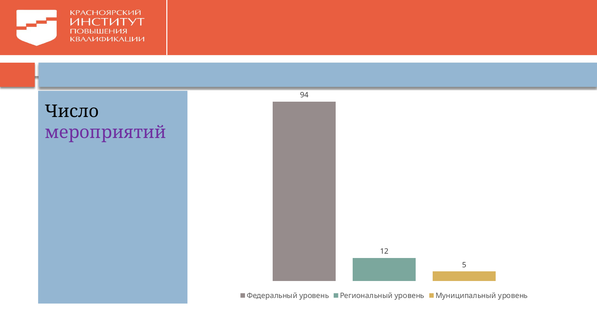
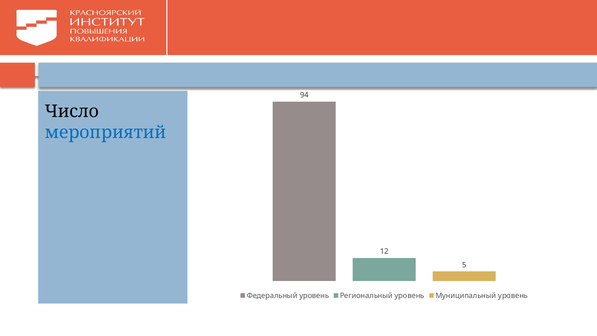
мероприятий colour: purple -> blue (106, 132)
